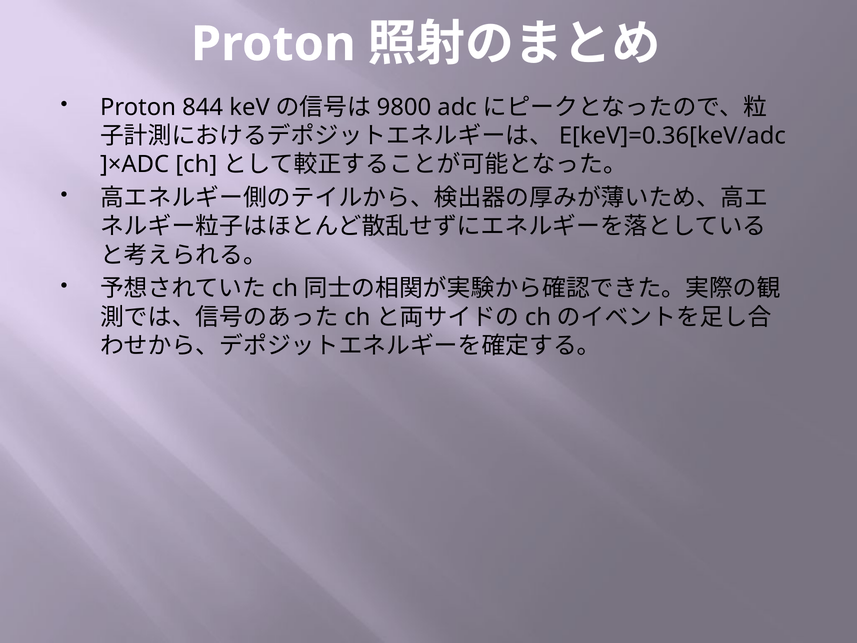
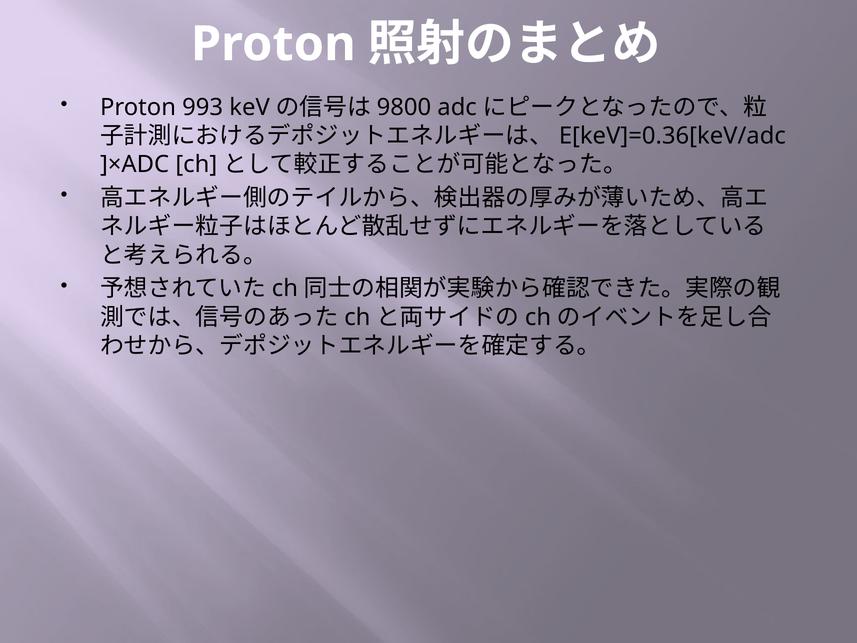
844: 844 -> 993 (203, 107)
